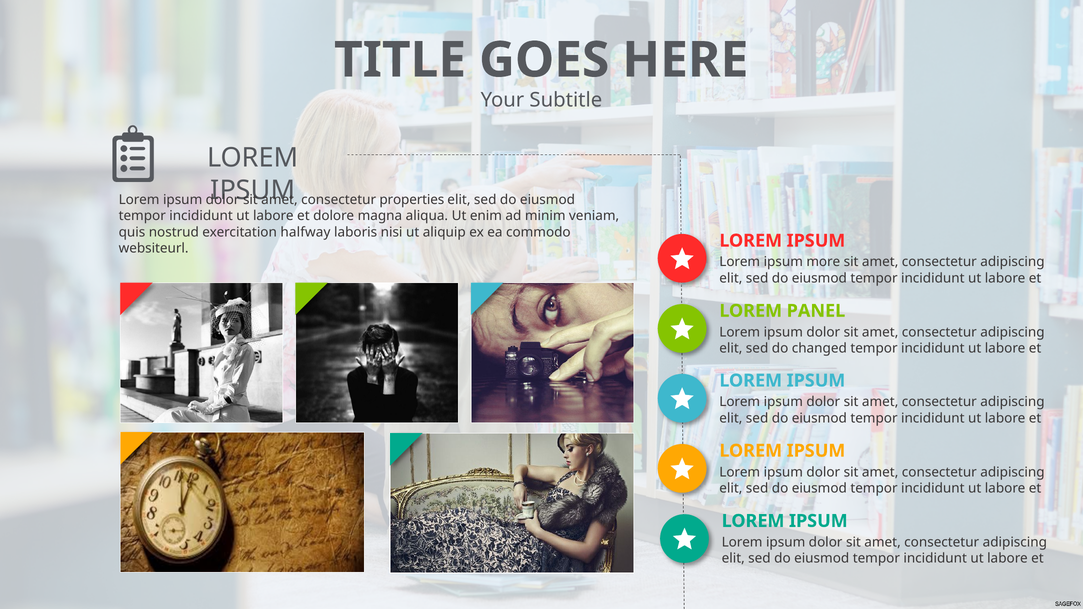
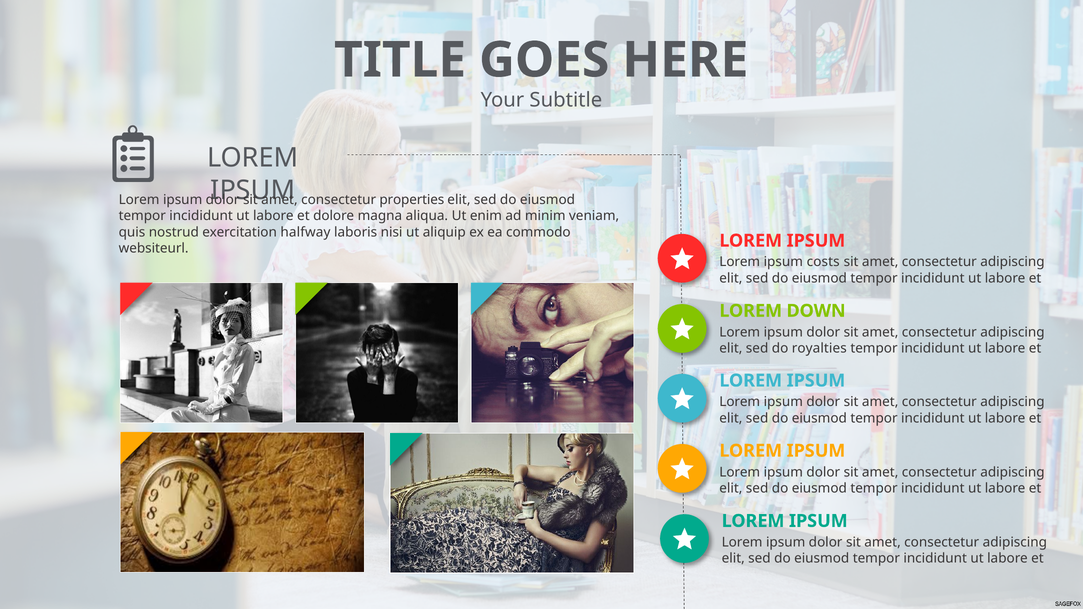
more: more -> costs (823, 262)
PANEL: PANEL -> DOWN (816, 311)
changed: changed -> royalties (819, 349)
